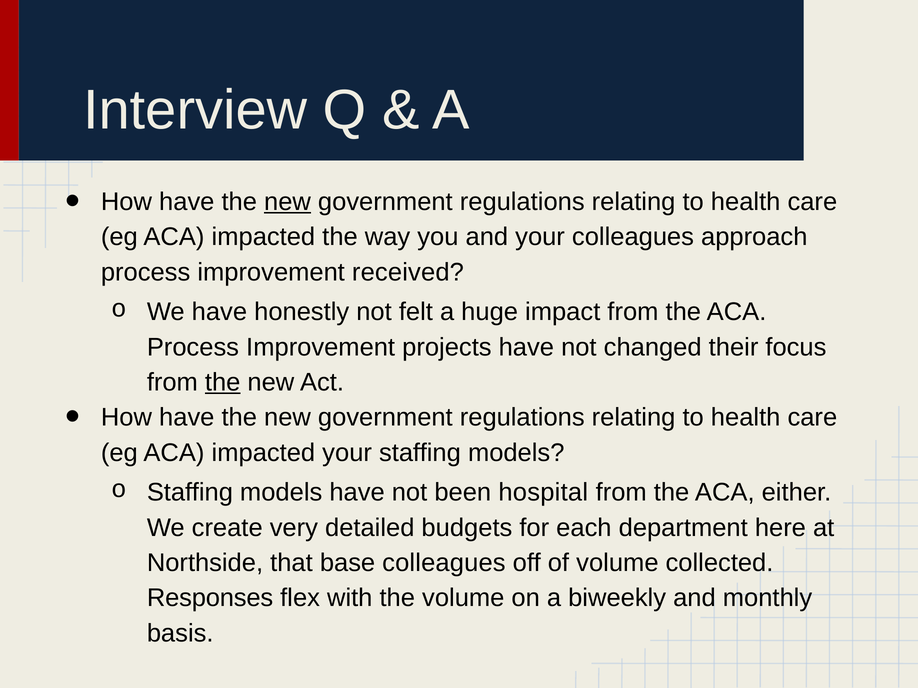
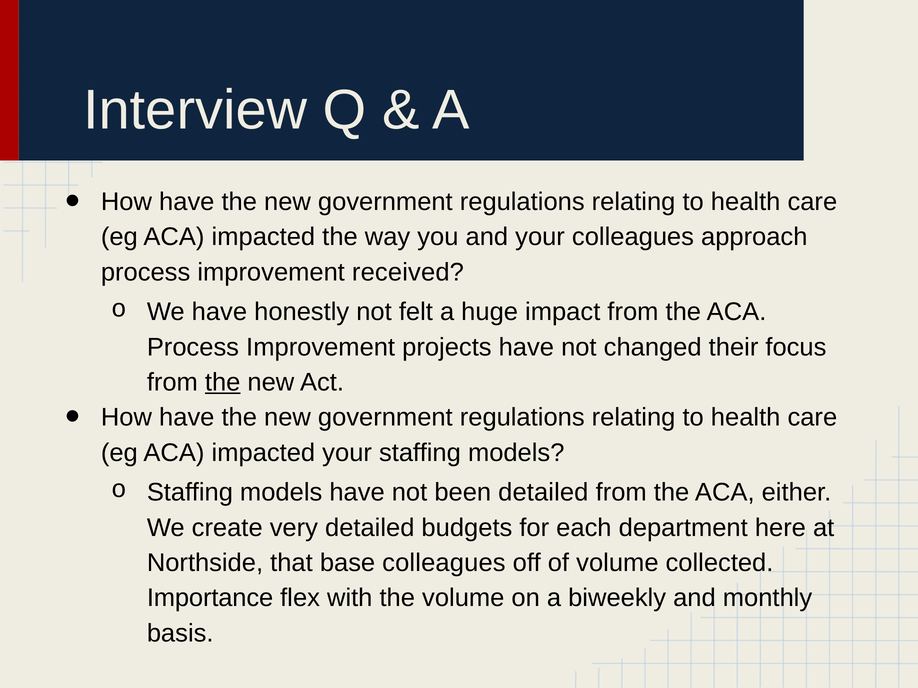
new underline: present -> none (287, 202)
been hospital: hospital -> detailed (543, 493)
Responses: Responses -> Importance (210, 598)
